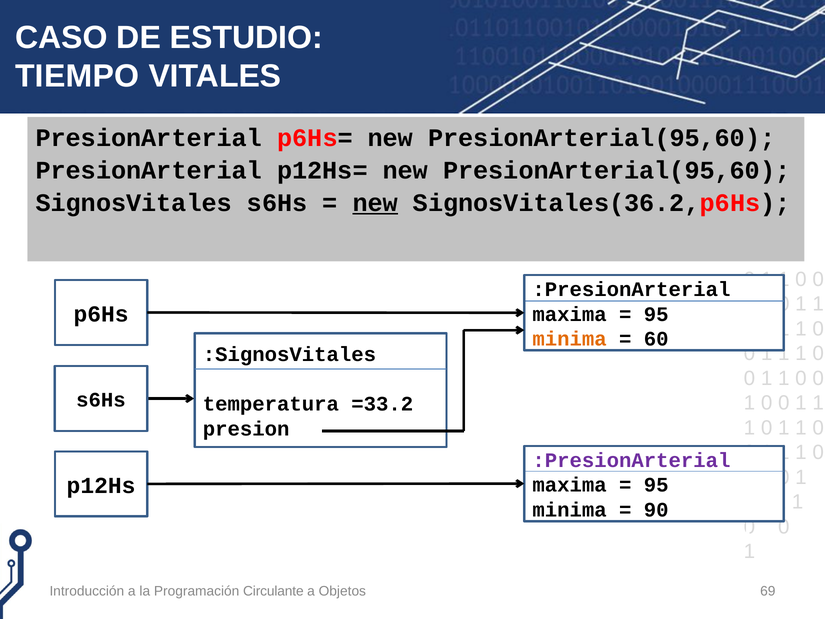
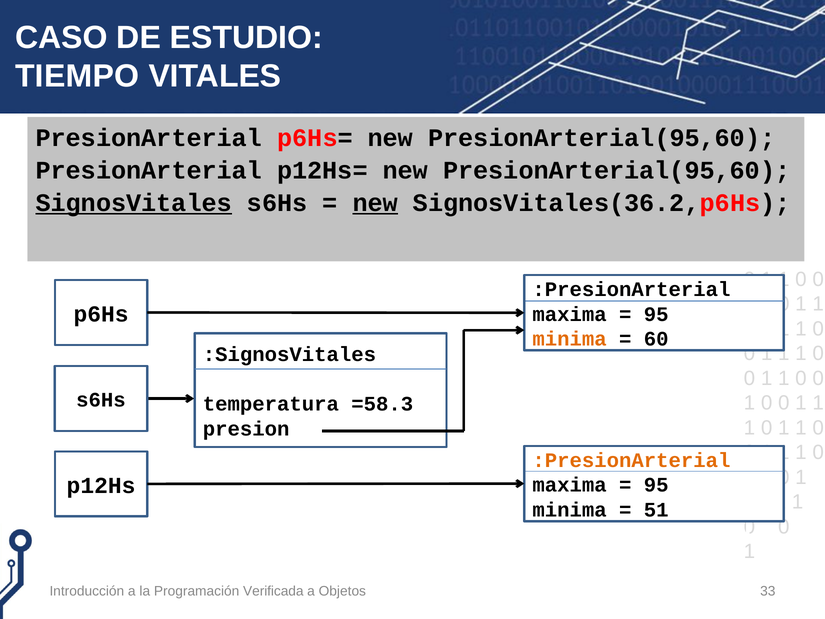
SignosVitales underline: none -> present (134, 203)
=33.2: =33.2 -> =58.3 (382, 404)
:PresionArterial colour: purple -> orange (631, 460)
90: 90 -> 51 (656, 510)
Circulante: Circulante -> Verificada (273, 591)
69: 69 -> 33 (768, 591)
